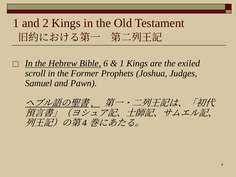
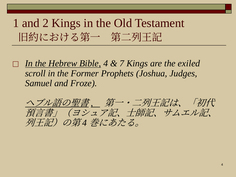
Bible 6: 6 -> 4 (106, 63)
1: 1 -> 7 (122, 63)
Pawn: Pawn -> Froze (84, 83)
